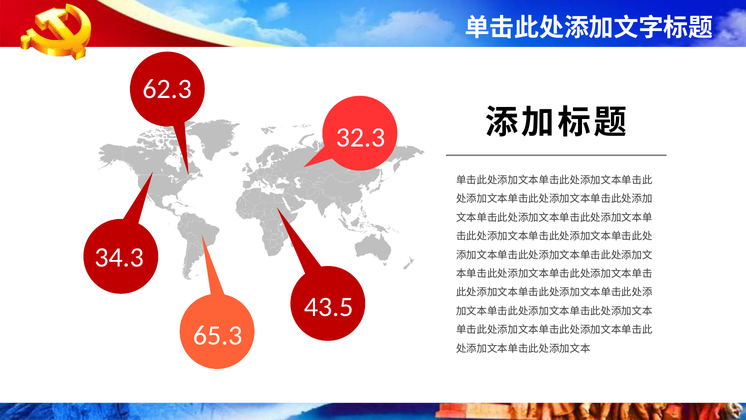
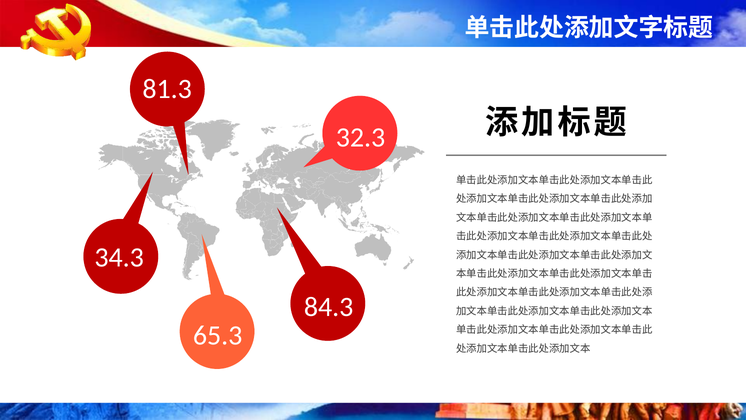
62.3: 62.3 -> 81.3 (167, 89)
43.5: 43.5 -> 84.3 (329, 307)
